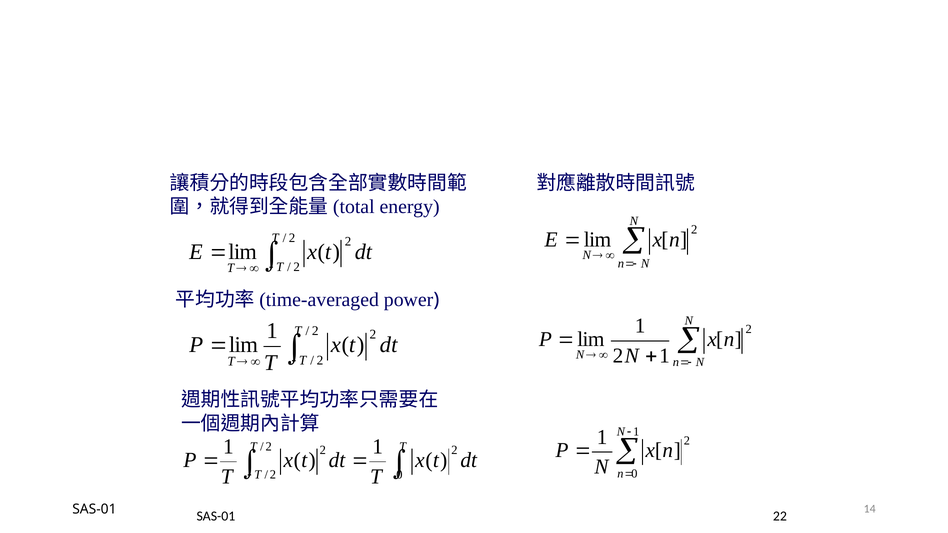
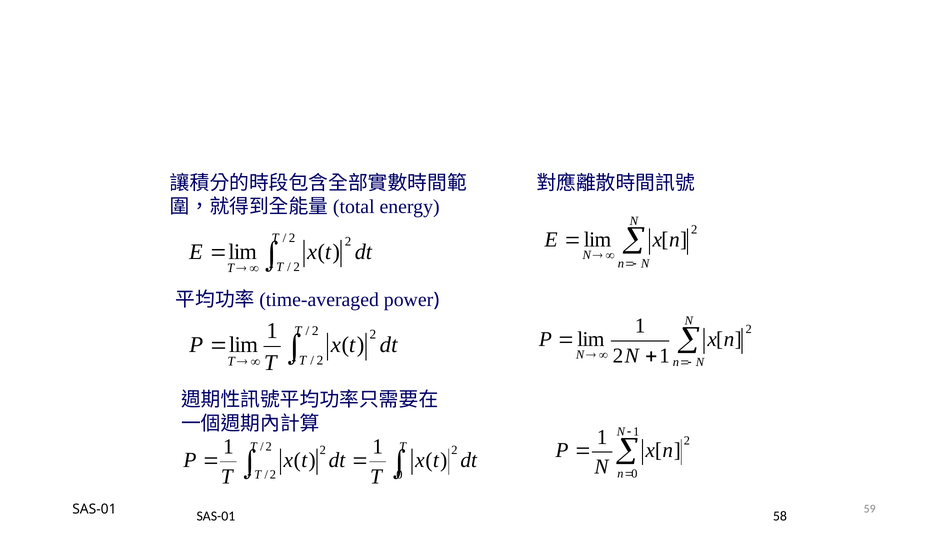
14: 14 -> 59 (870, 509)
22: 22 -> 58 (780, 516)
